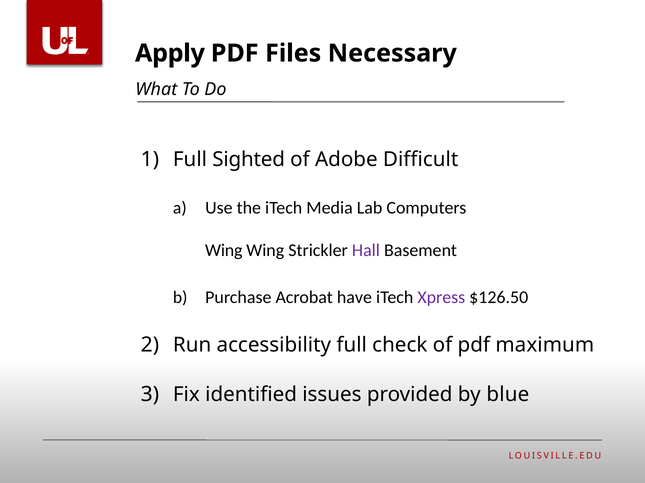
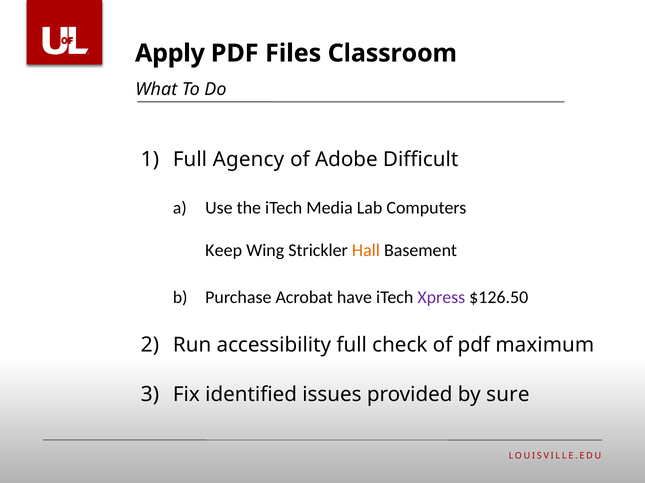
Necessary: Necessary -> Classroom (392, 53)
Sighted: Sighted -> Agency (248, 160)
Wing: Wing -> Keep (224, 251)
Hall colour: purple -> orange (366, 251)
blue: blue -> sure (508, 395)
